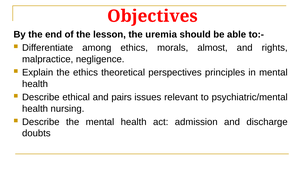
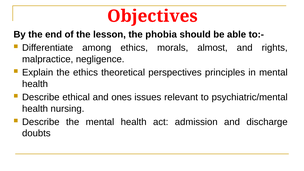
uremia: uremia -> phobia (161, 35)
pairs: pairs -> ones (122, 97)
